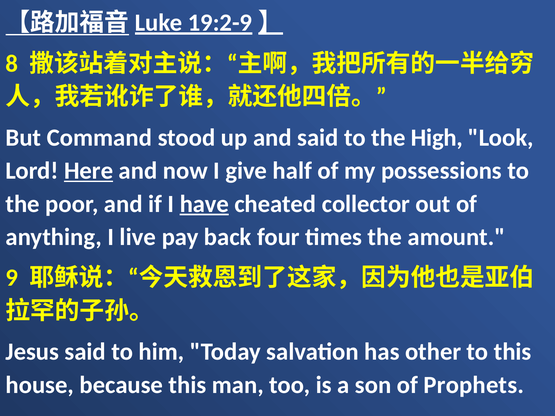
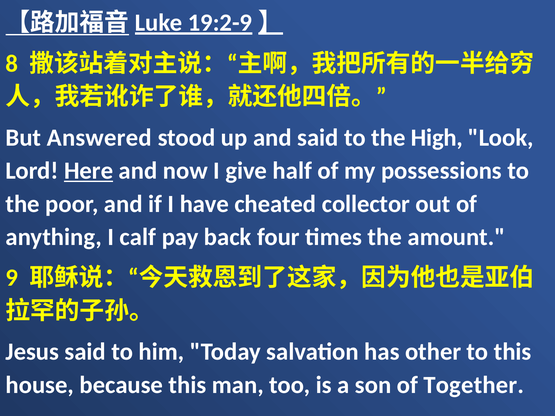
Command: Command -> Answered (99, 138)
have underline: present -> none (204, 204)
live: live -> calf (138, 237)
Prophets: Prophets -> Together (474, 385)
